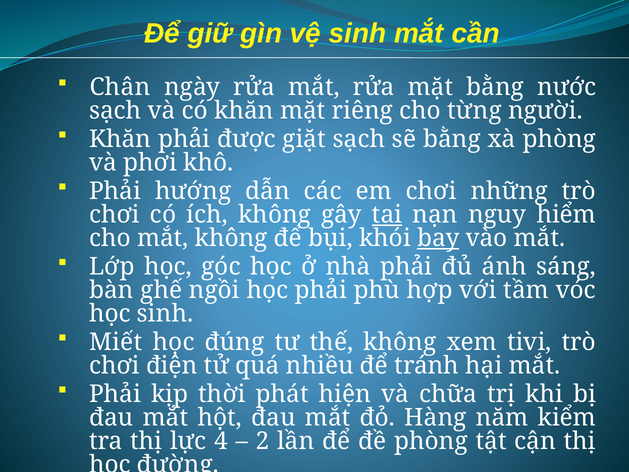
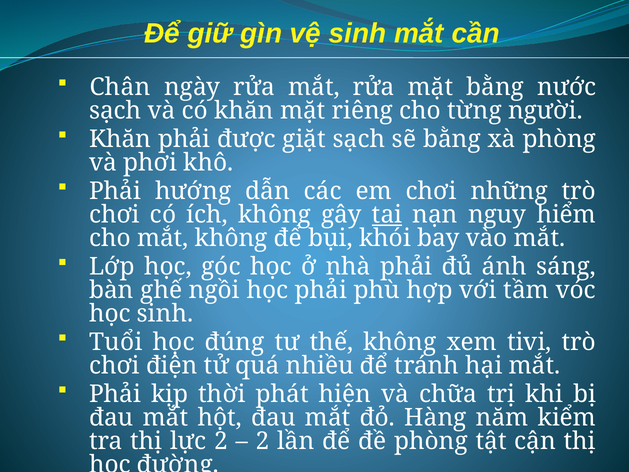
bay underline: present -> none (438, 238)
Miết: Miết -> Tuổi (116, 342)
lực 4: 4 -> 2 (221, 441)
